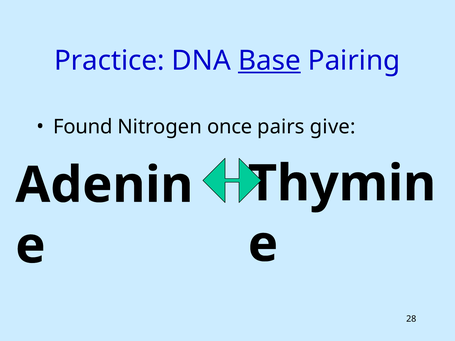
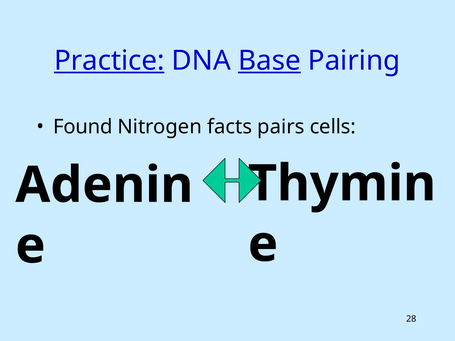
Practice underline: none -> present (109, 61)
once: once -> facts (230, 127)
give: give -> cells (333, 127)
